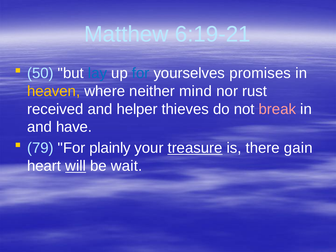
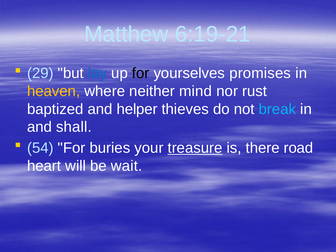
50: 50 -> 29 (40, 73)
for colour: blue -> black (141, 73)
received: received -> baptized (55, 109)
break colour: pink -> light blue (277, 109)
have: have -> shall (74, 127)
79: 79 -> 54 (40, 148)
plainly: plainly -> buries (110, 148)
gain: gain -> road (298, 148)
will underline: present -> none (76, 166)
